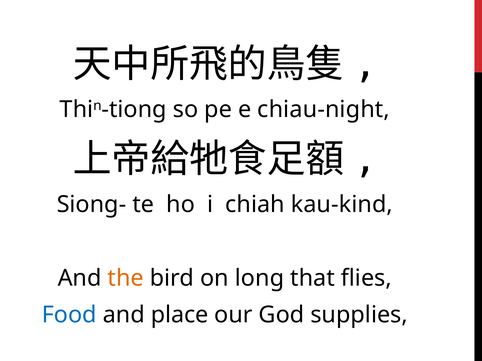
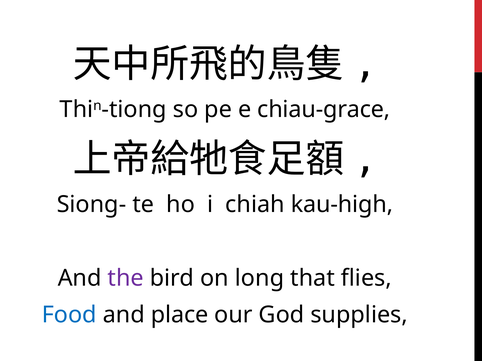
chiau-night: chiau-night -> chiau-grace (324, 110)
kau-kind: kau-kind -> kau-high (342, 205)
the colour: orange -> purple (126, 278)
